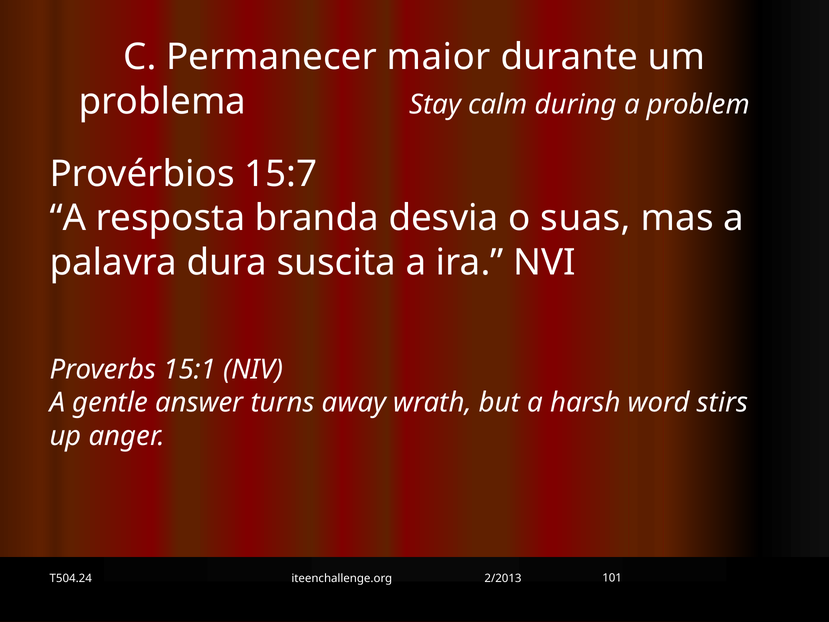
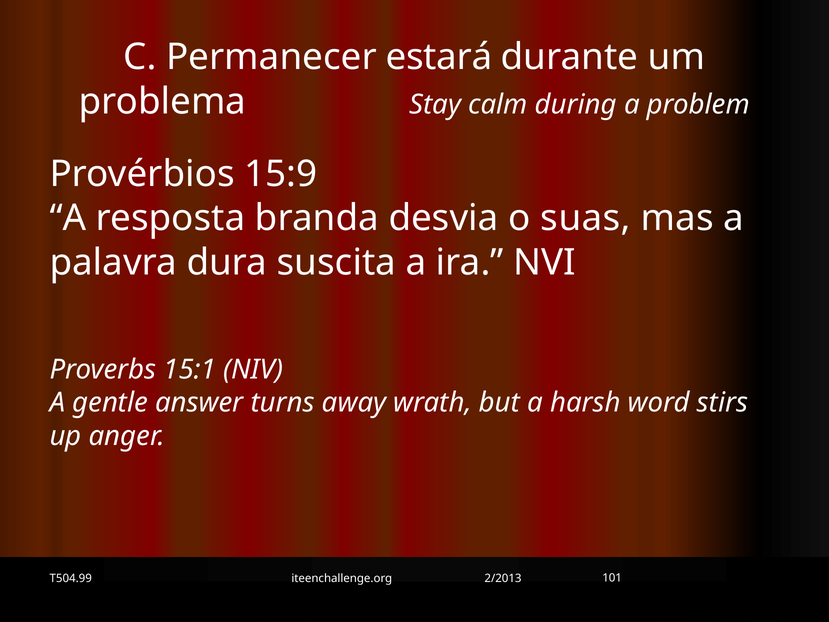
maior: maior -> estará (439, 57)
15:7: 15:7 -> 15:9 (281, 174)
T504.24: T504.24 -> T504.99 (71, 578)
